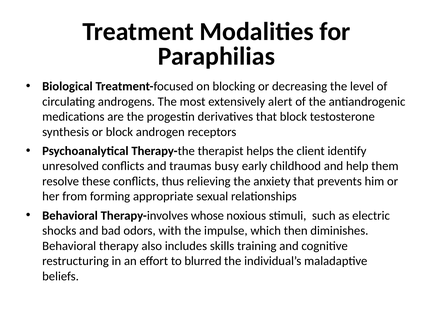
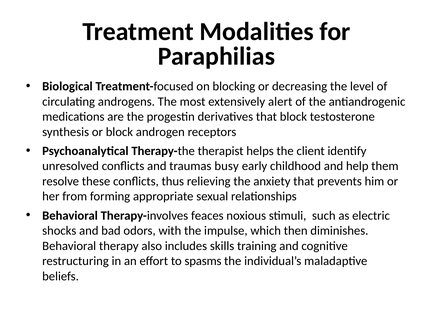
whose: whose -> feaces (207, 215)
blurred: blurred -> spasms (203, 261)
